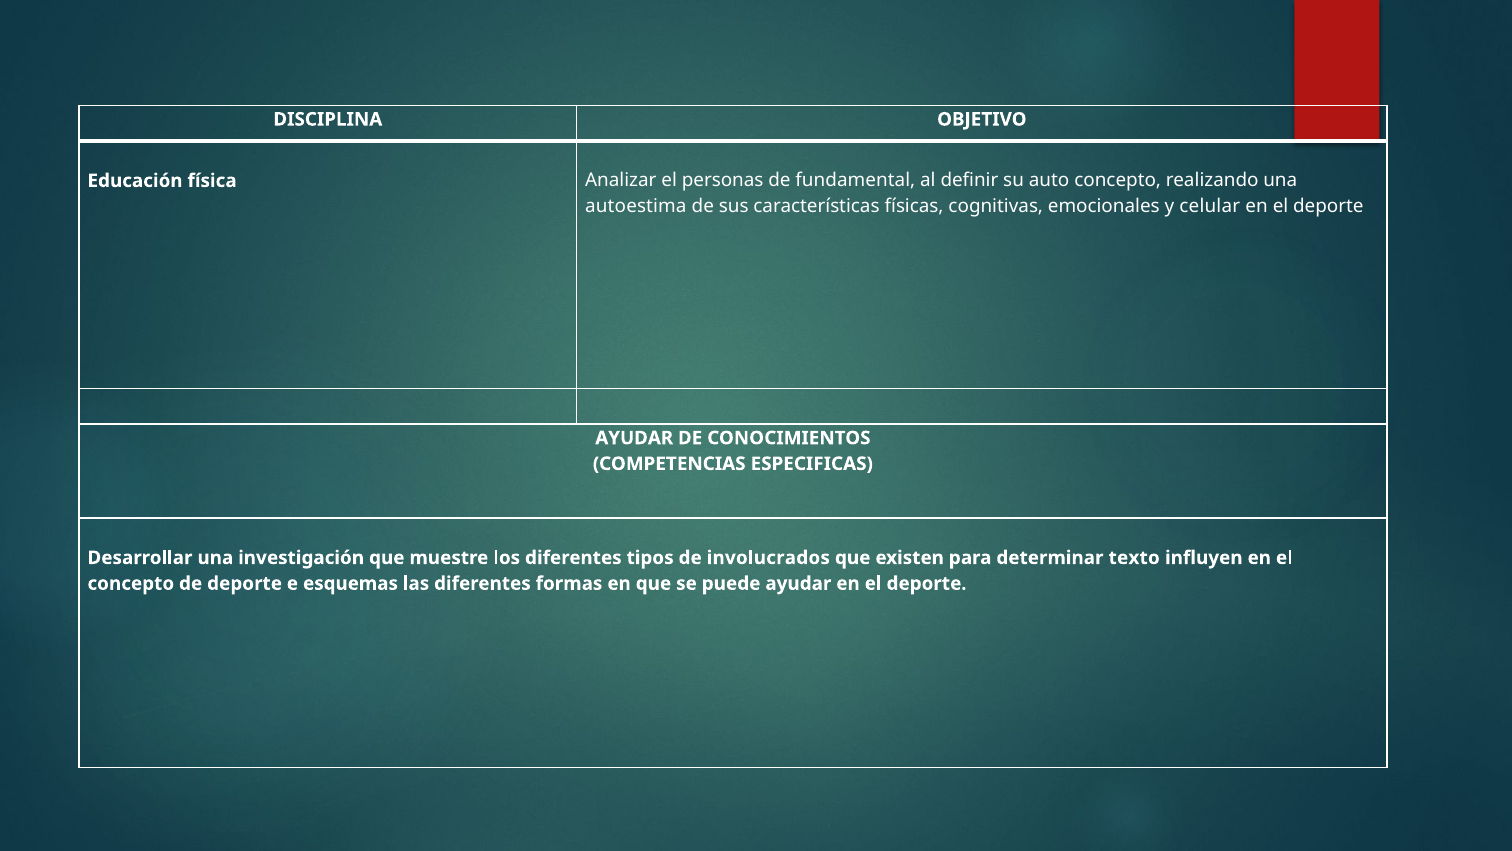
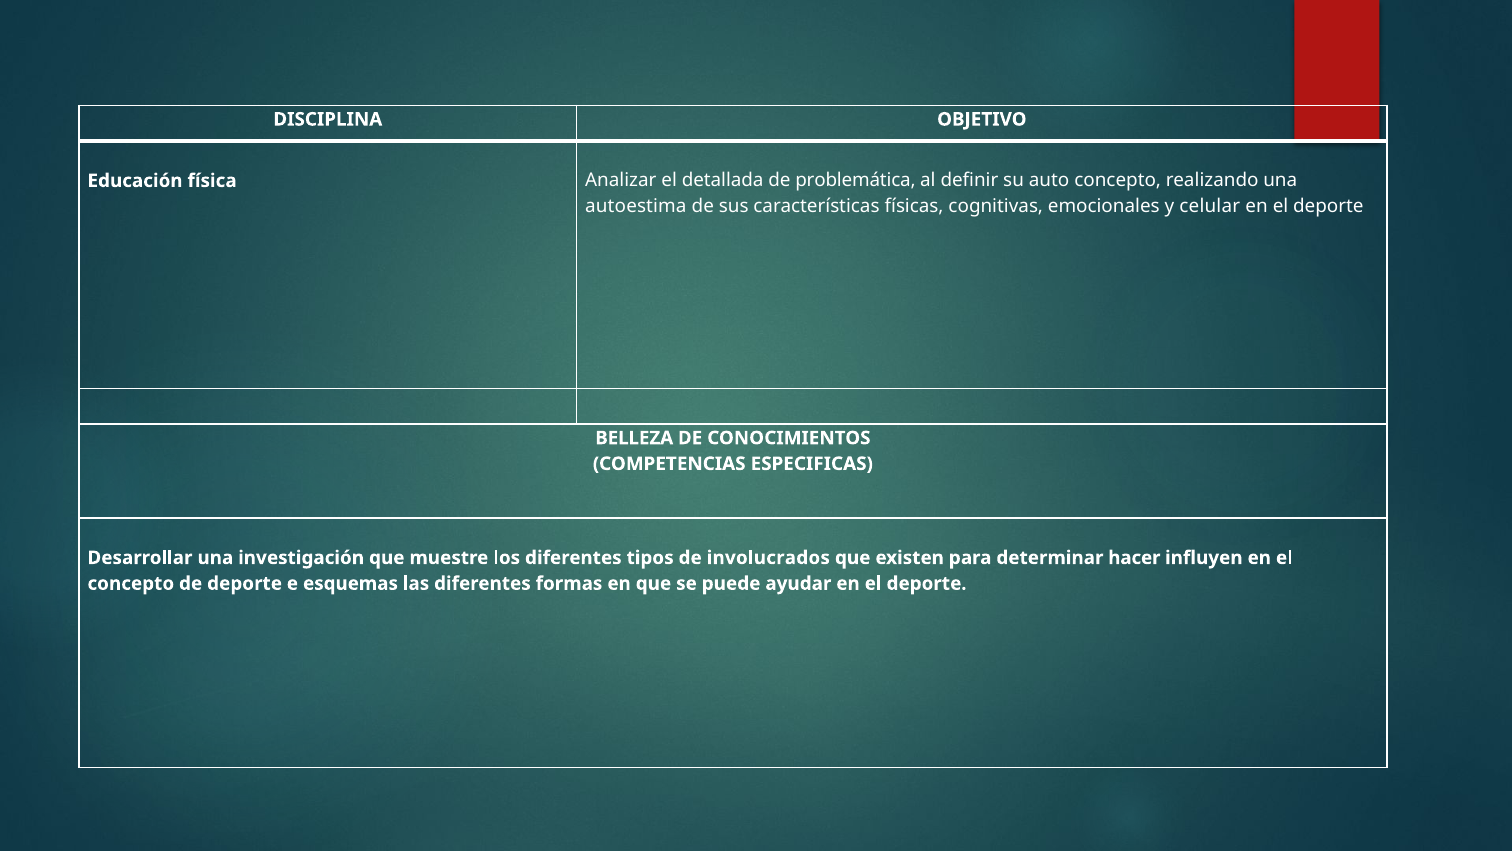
personas: personas -> detallada (723, 181)
fundamental: fundamental -> problemática (855, 181)
AYUDAR: AYUDAR -> BELLEZA (634, 438)
texto: texto -> hacer (1134, 557)
